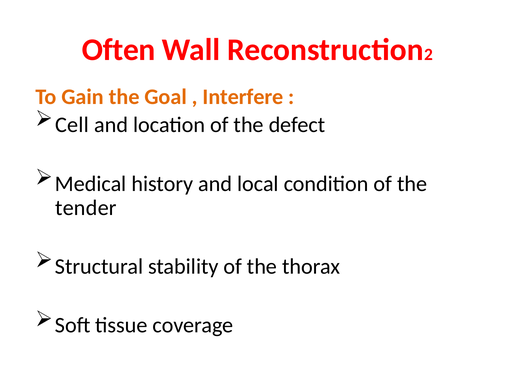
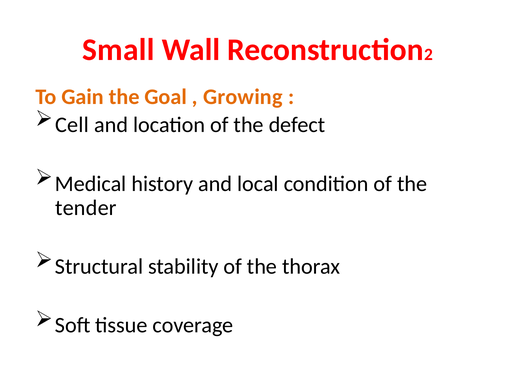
Often: Often -> Small (118, 50)
Interfere: Interfere -> Growing (243, 97)
